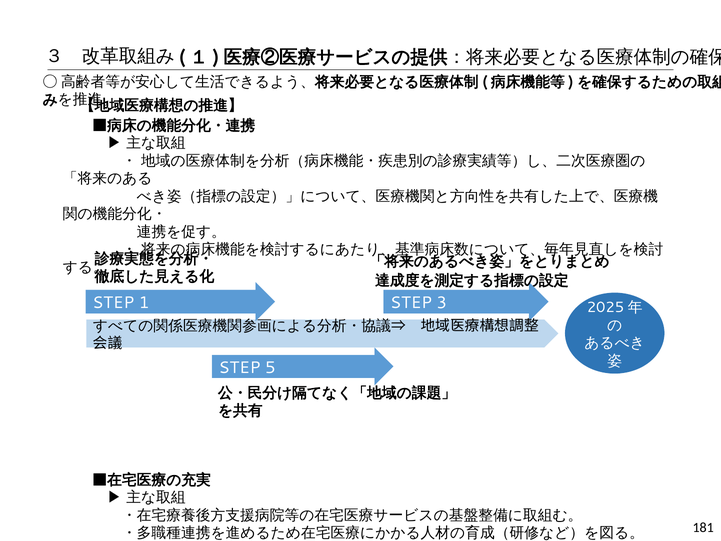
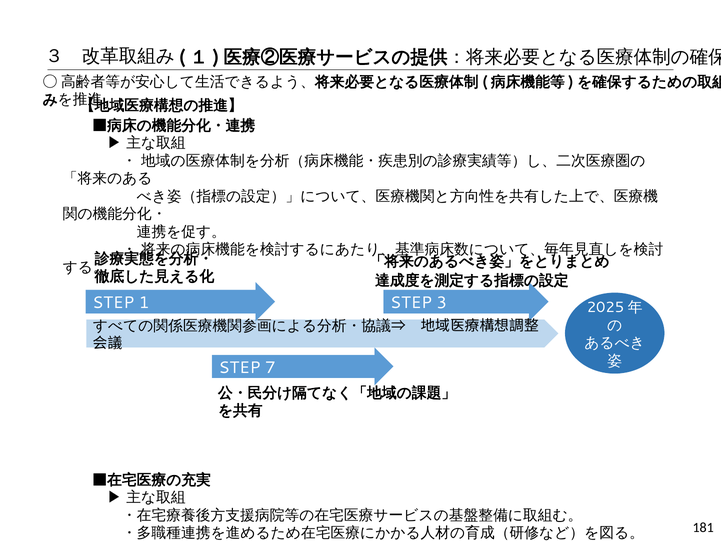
5: 5 -> 7 (270, 367)
